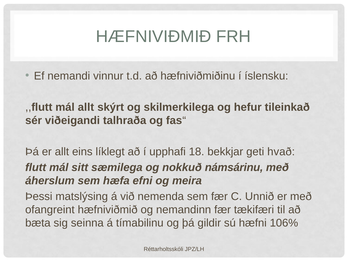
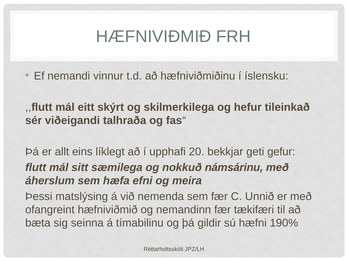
mál allt: allt -> eitt (86, 107)
18: 18 -> 20 (197, 152)
hvað: hvað -> gefur (281, 152)
106%: 106% -> 190% (284, 223)
